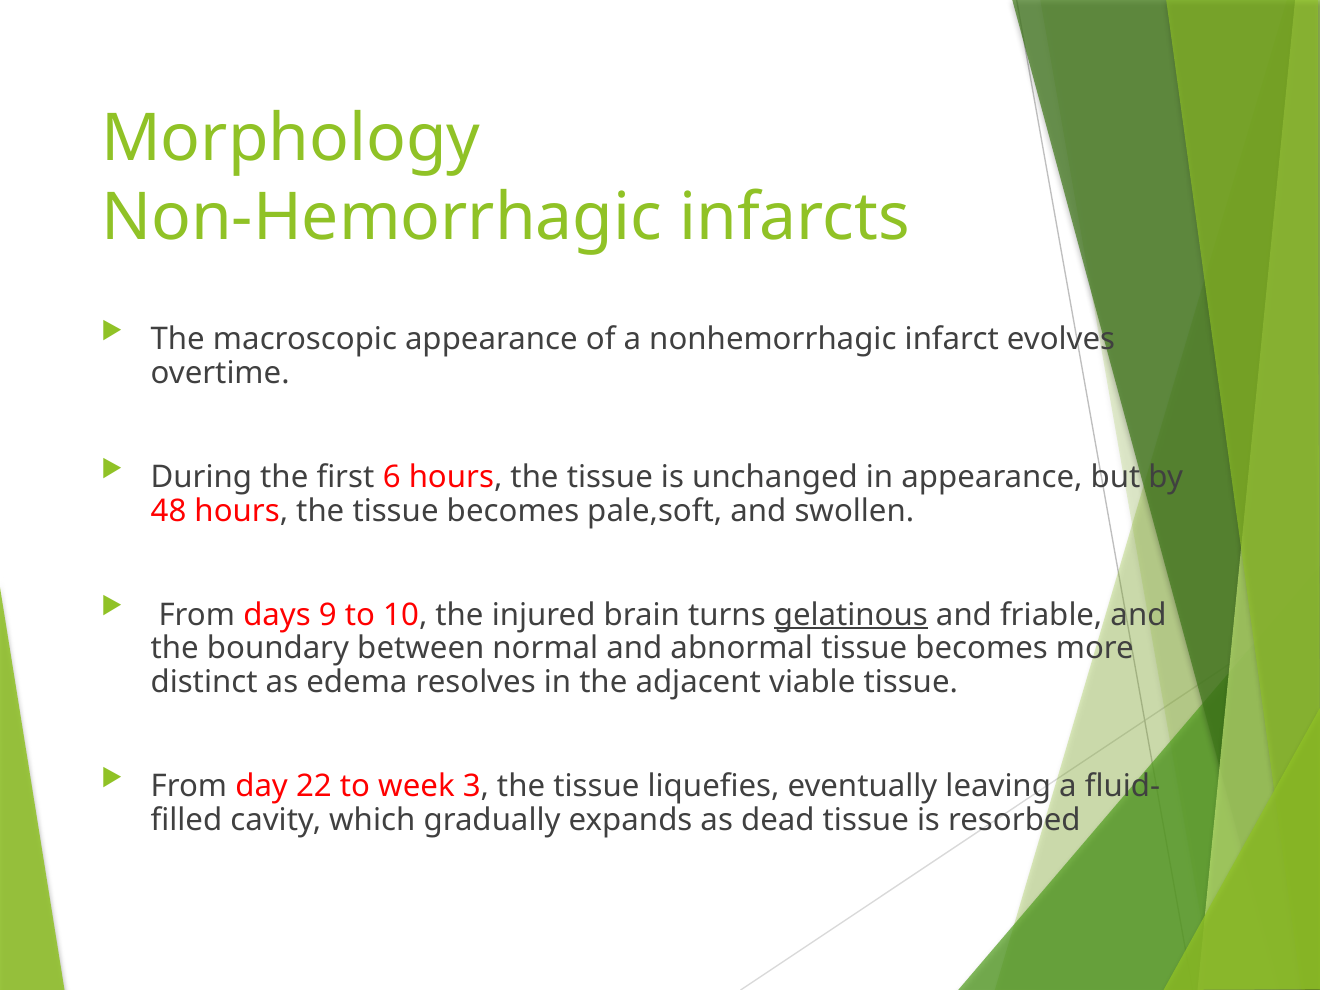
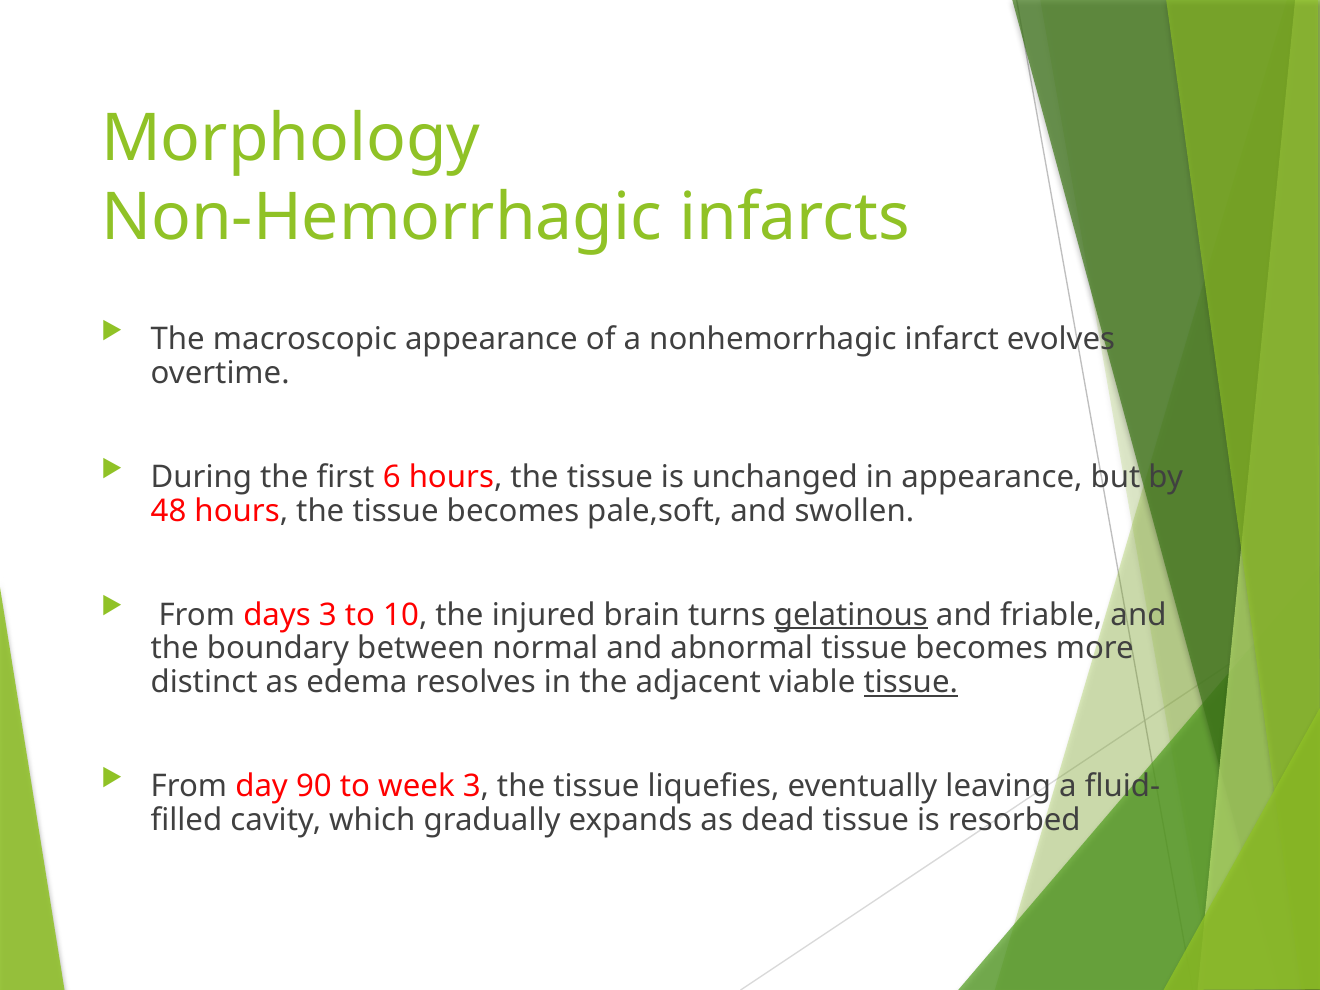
days 9: 9 -> 3 (328, 615)
tissue underline: none -> present (911, 682)
22: 22 -> 90 (314, 786)
